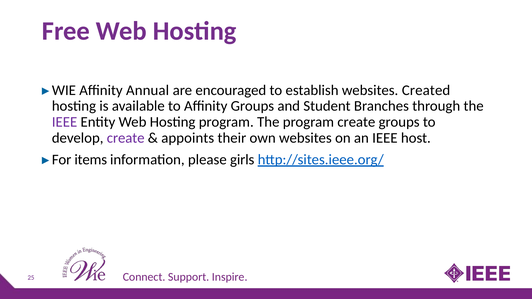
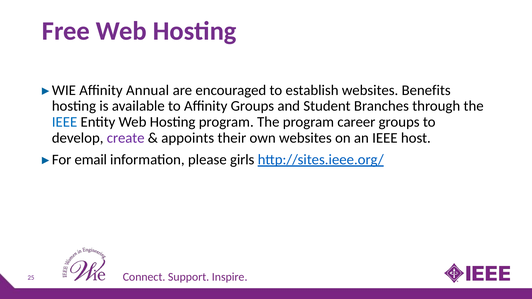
Created: Created -> Benefits (426, 90)
IEEE colour: purple -> blue (65, 122)
program create: create -> career (356, 122)
items: items -> email (91, 160)
